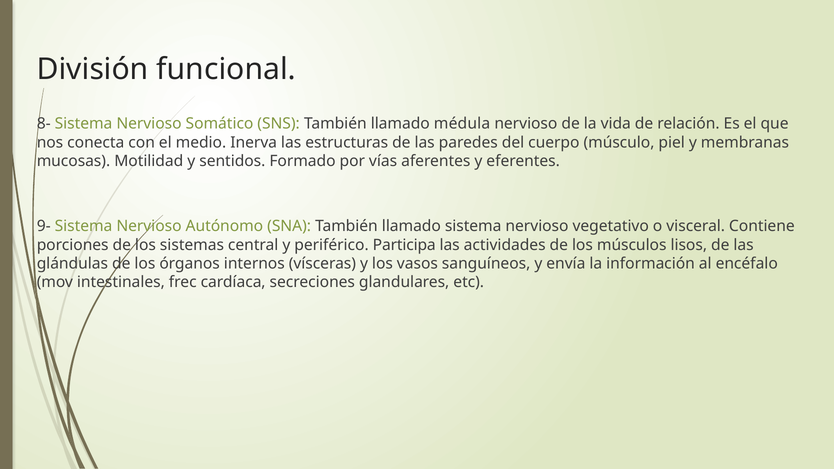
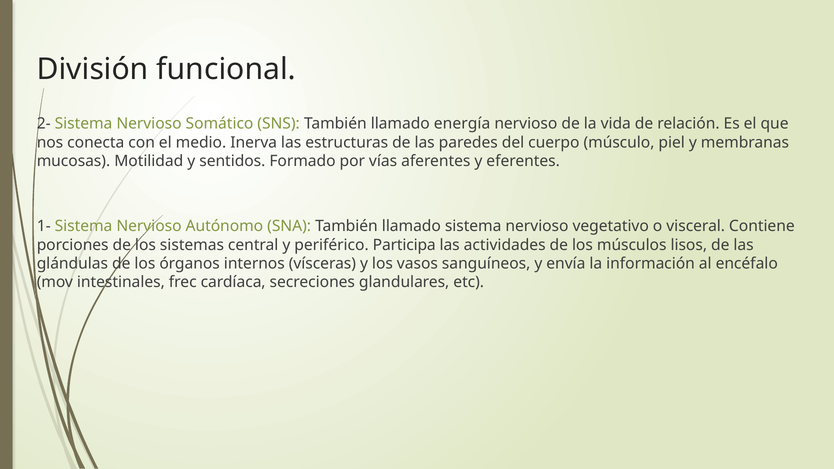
8-: 8- -> 2- (44, 124)
médula: médula -> energía (462, 124)
9-: 9- -> 1- (44, 226)
